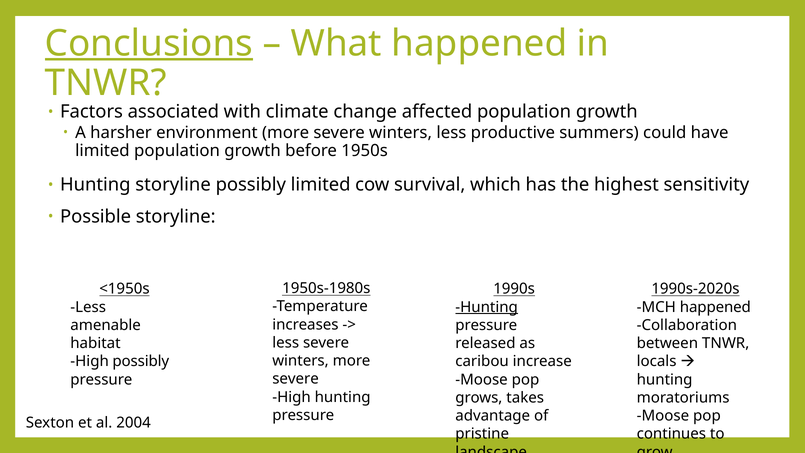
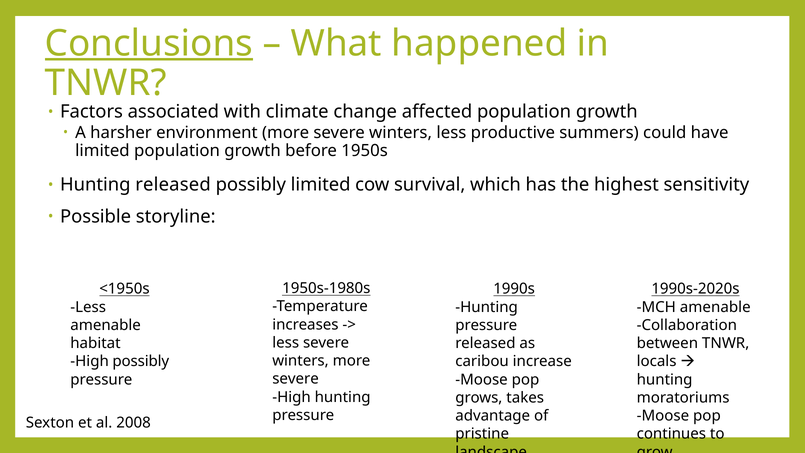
Hunting storyline: storyline -> released (173, 185)
Hunting underline: present -> none (487, 307)
MCH happened: happened -> amenable (715, 307)
2004: 2004 -> 2008 (134, 422)
